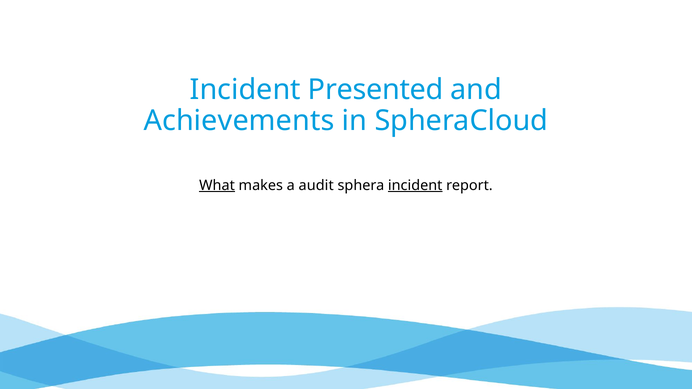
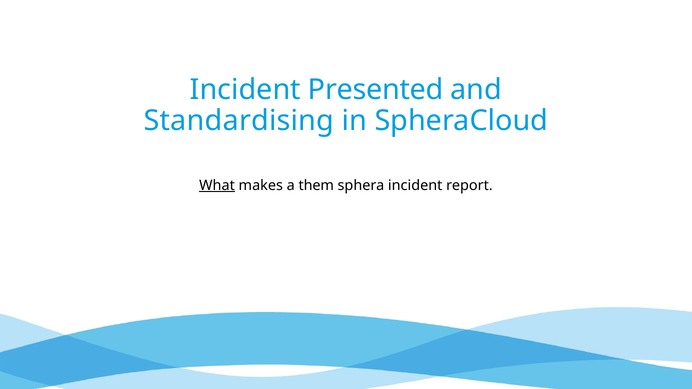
Achievements: Achievements -> Standardising (239, 121)
audit: audit -> them (316, 186)
incident underline: present -> none (415, 186)
